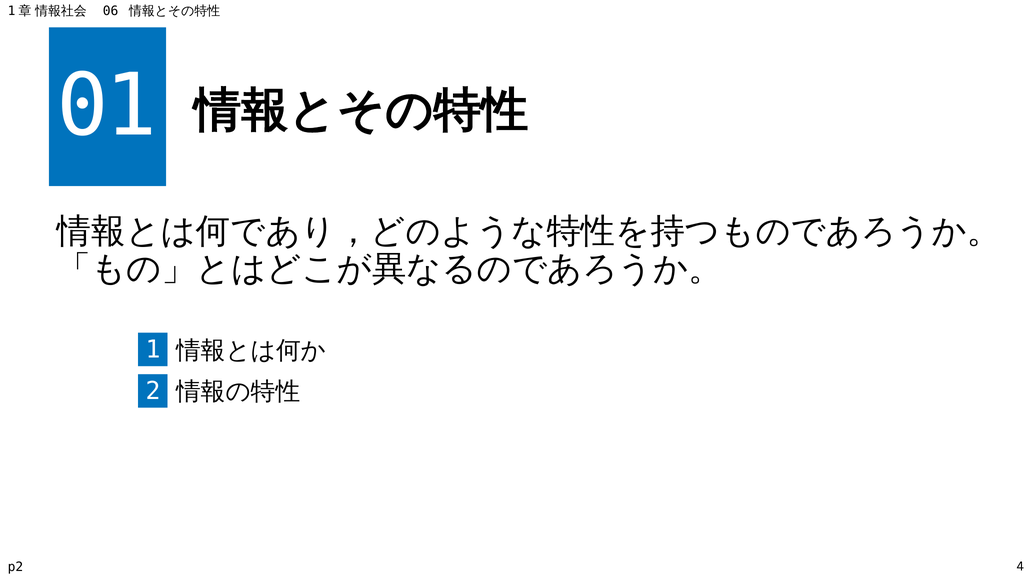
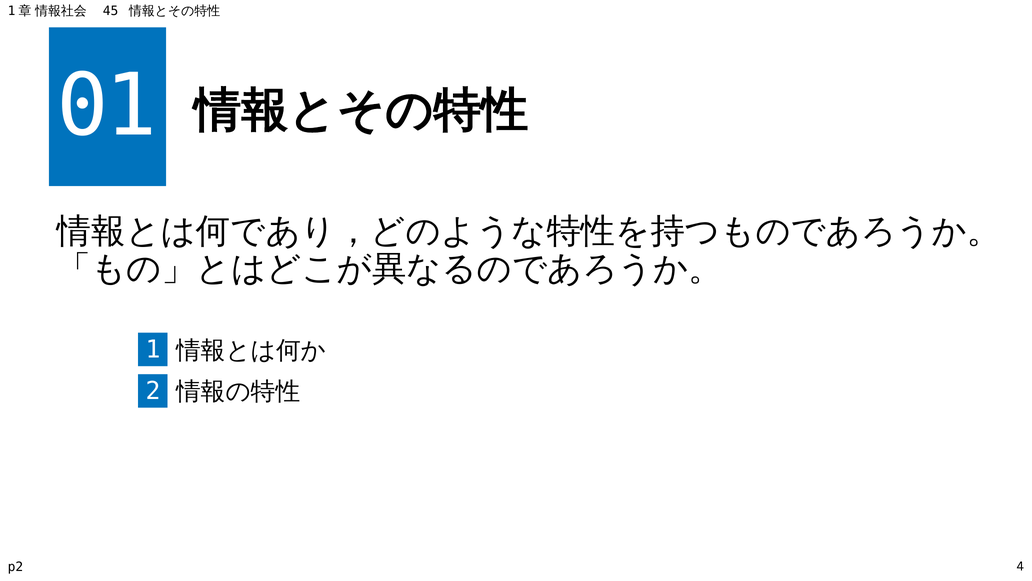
06: 06 -> 45 (111, 11)
